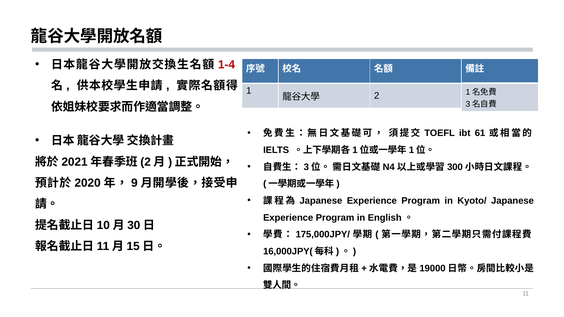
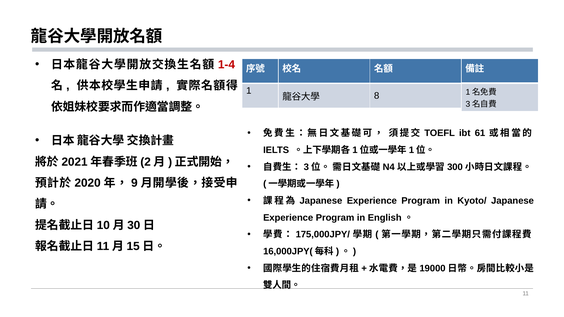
2: 2 -> 8 (377, 96)
